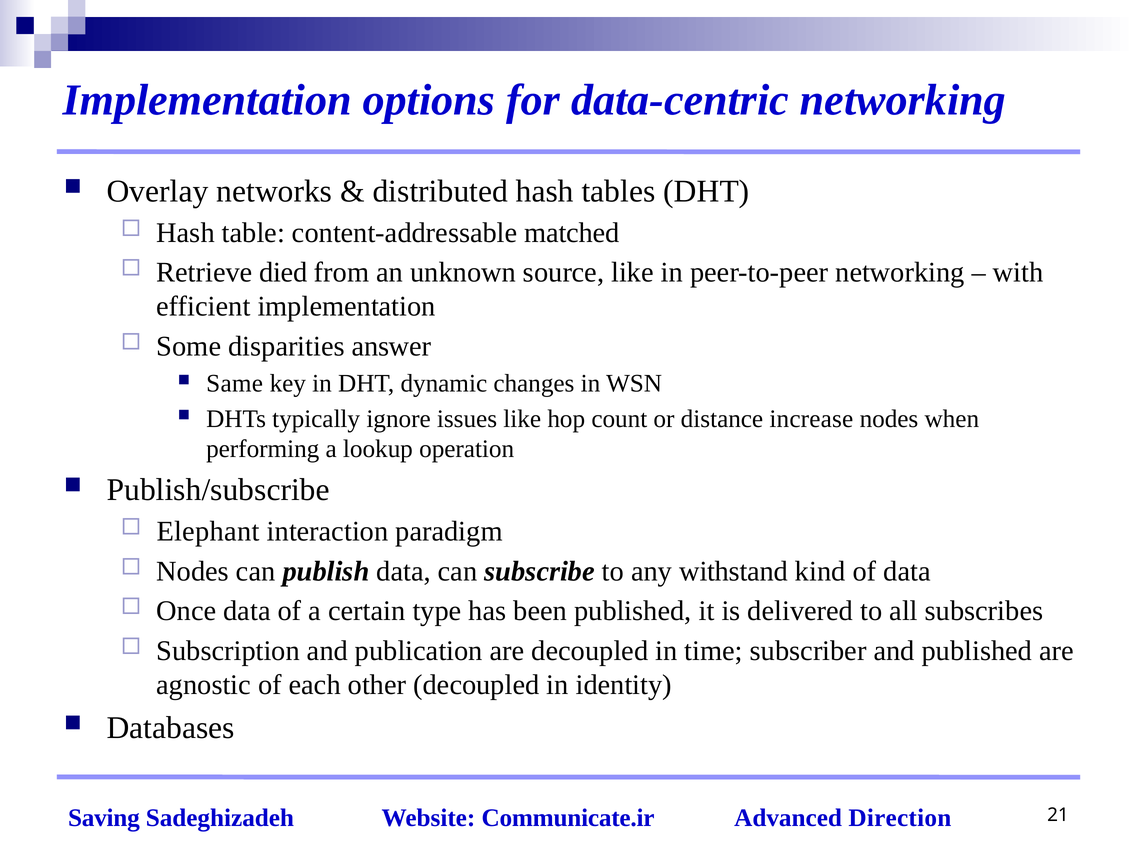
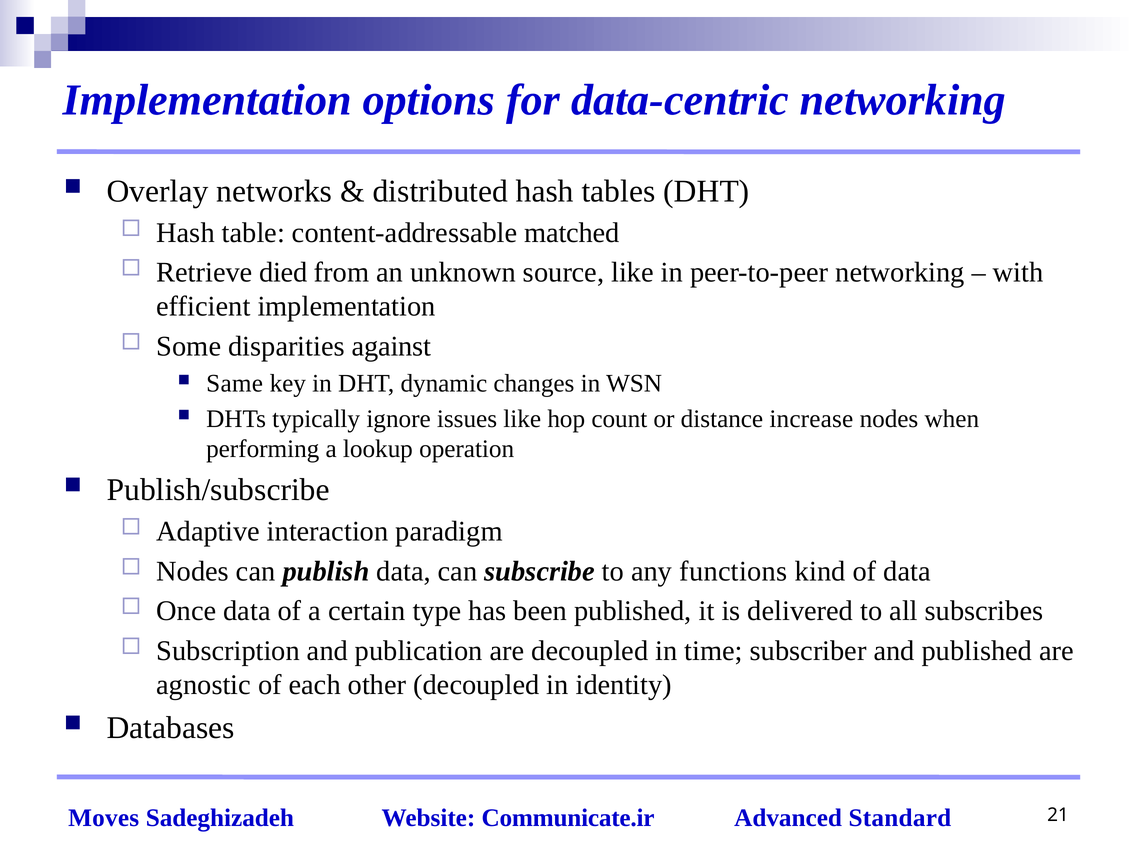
answer: answer -> against (391, 346)
Elephant: Elephant -> Adaptive (208, 531)
withstand: withstand -> functions (733, 571)
Saving: Saving -> Moves (104, 818)
Direction: Direction -> Standard (900, 818)
